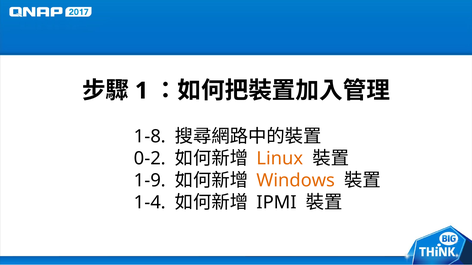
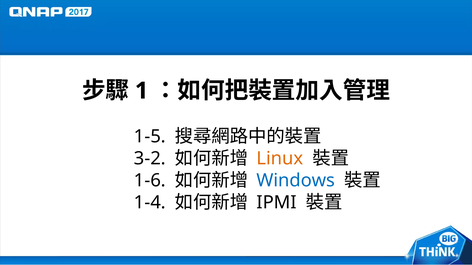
1-8: 1-8 -> 1-5 (150, 137)
0-2: 0-2 -> 3-2 (150, 159)
1-9: 1-9 -> 1-6 (150, 181)
Windows colour: orange -> blue (296, 181)
